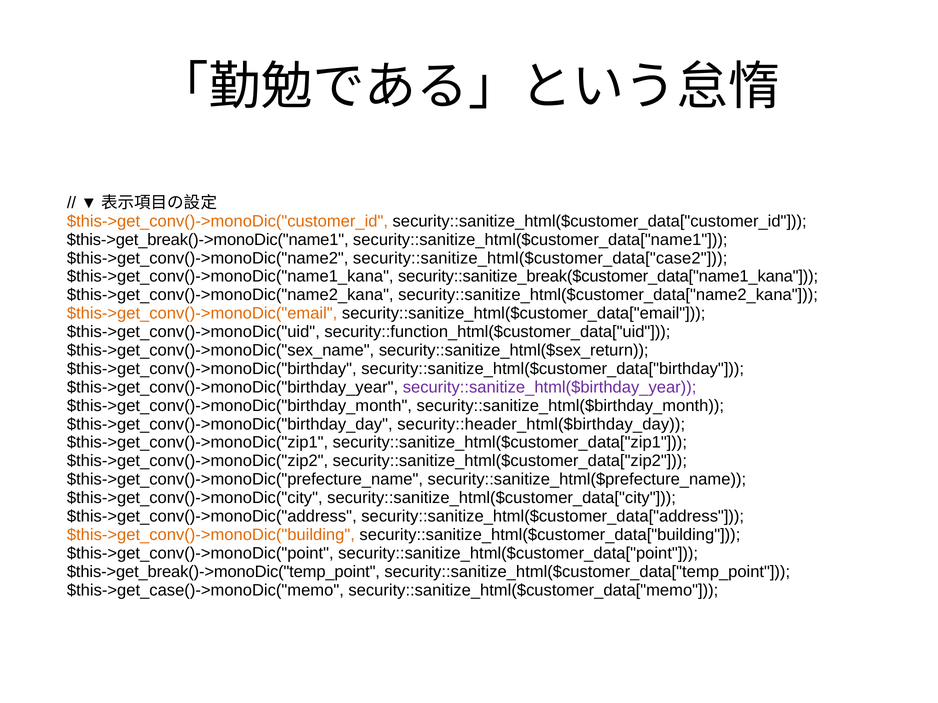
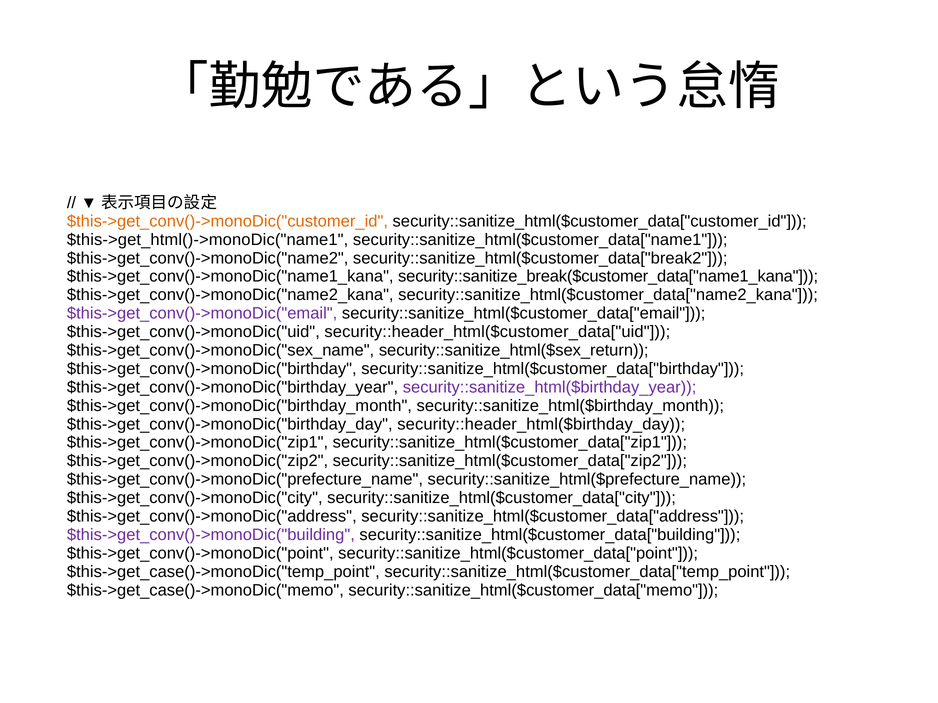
$this->get_break()->monoDic("name1: $this->get_break()->monoDic("name1 -> $this->get_html()->monoDic("name1 (208, 240)
security::sanitize_html($customer_data["case2: security::sanitize_html($customer_data["case2 -> security::sanitize_html($customer_data["break2 (540, 258)
$this->get_conv()->monoDic("email colour: orange -> purple (202, 314)
security::function_html($customer_data["uid: security::function_html($customer_data["uid -> security::header_html($customer_data["uid (497, 332)
$this->get_conv()->monoDic("building colour: orange -> purple (211, 535)
$this->get_break()->monoDic("temp_point: $this->get_break()->monoDic("temp_point -> $this->get_case()->monoDic("temp_point (223, 572)
